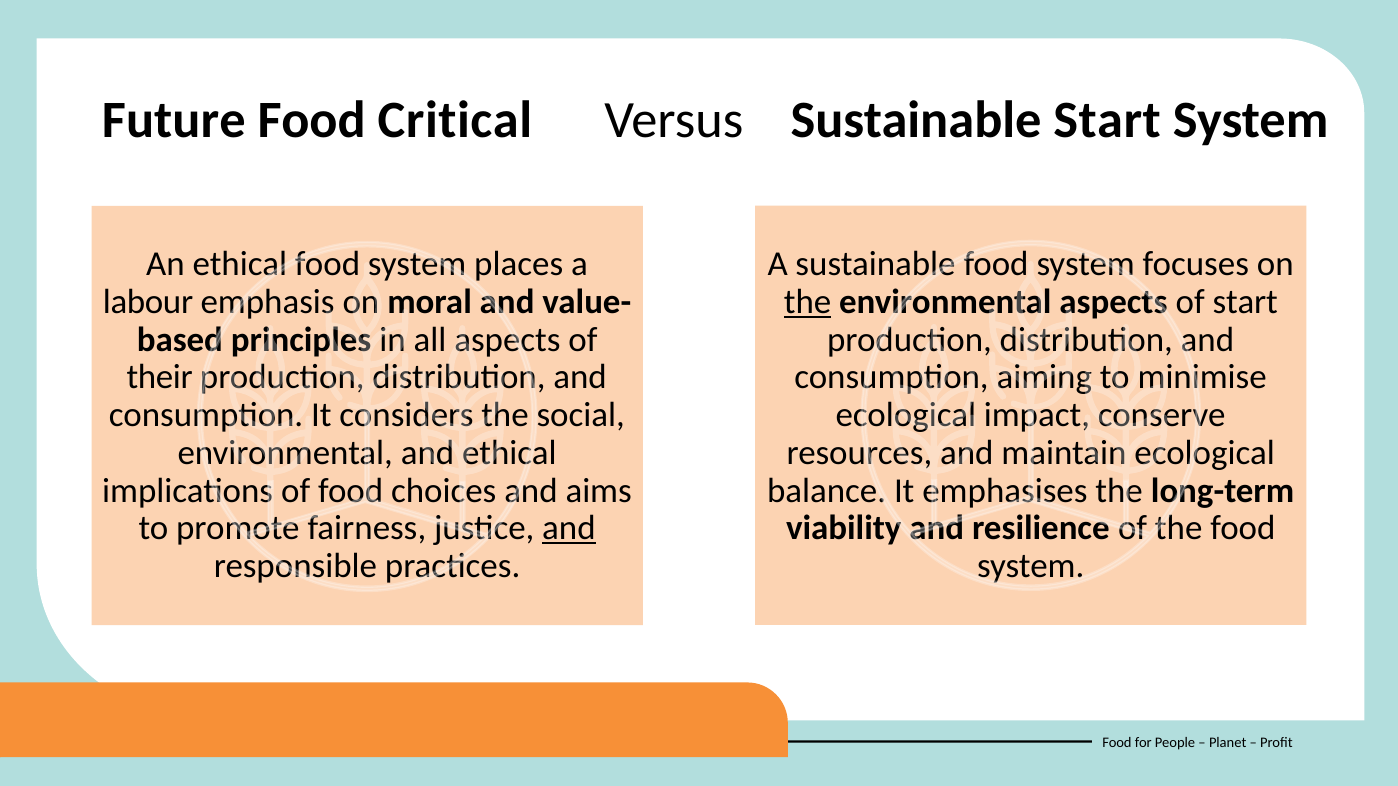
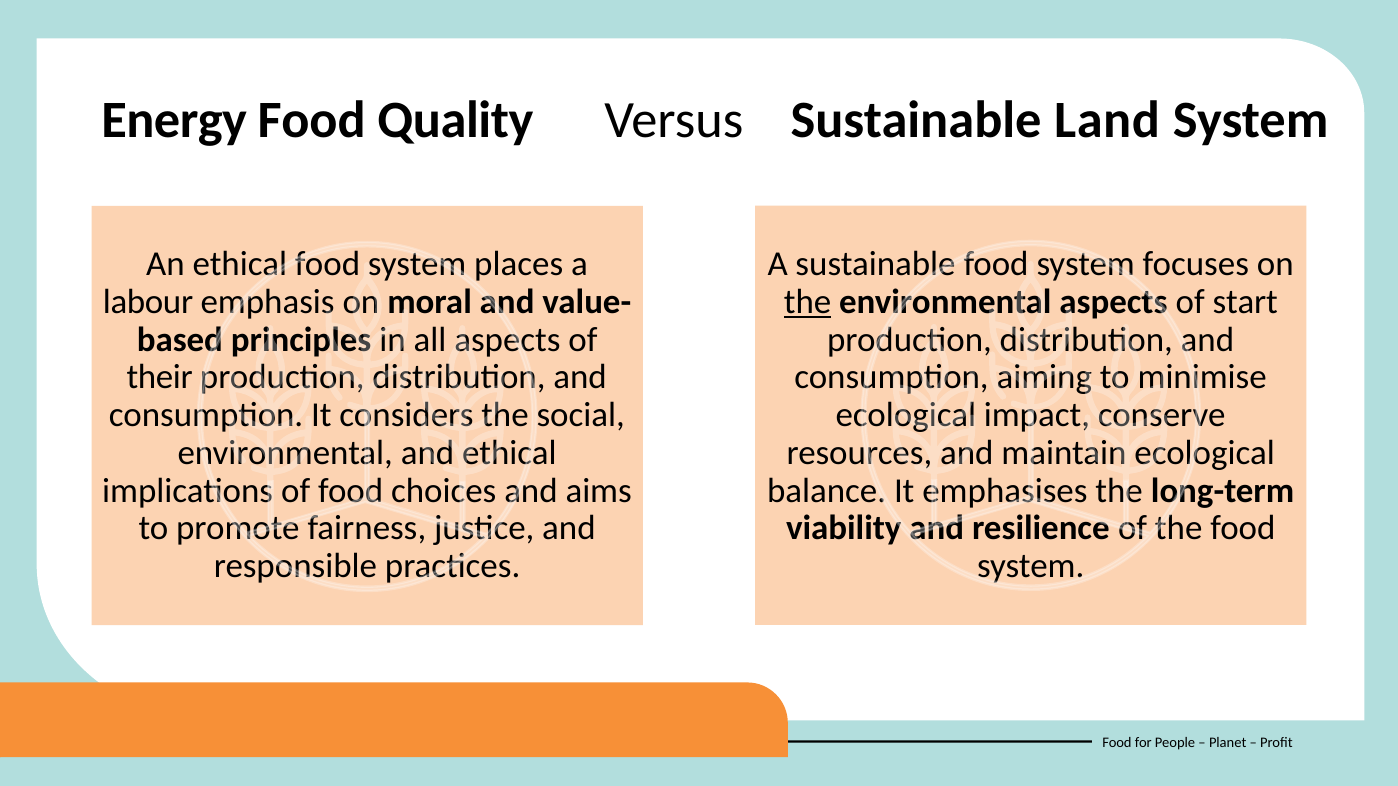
Future: Future -> Energy (174, 120)
Critical: Critical -> Quality (455, 120)
Sustainable Start: Start -> Land (1107, 120)
and underline: present -> none (569, 529)
